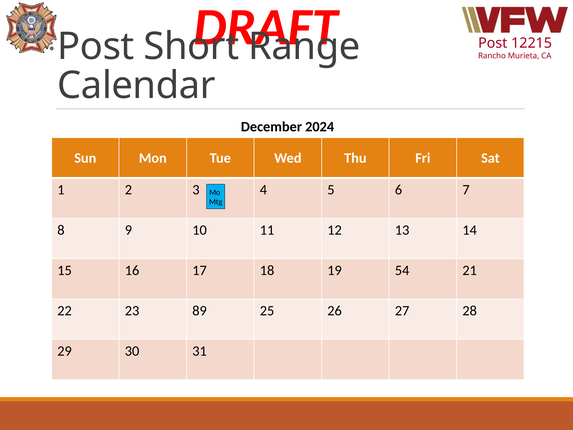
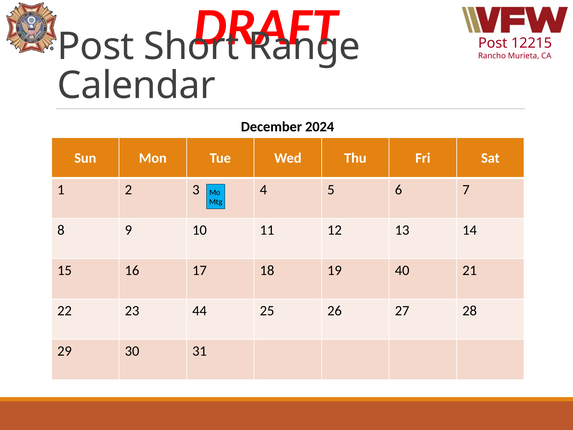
54: 54 -> 40 (402, 270)
89: 89 -> 44 (200, 311)
